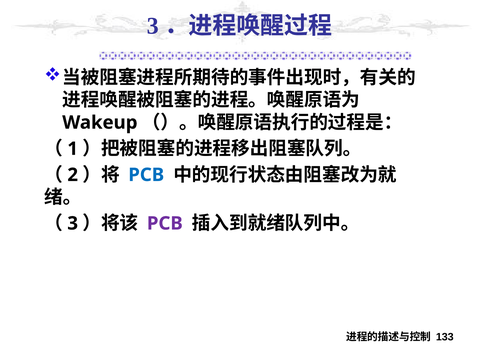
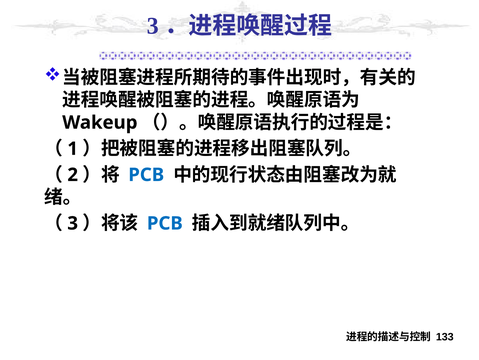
PCB colour: purple -> blue (165, 223)
